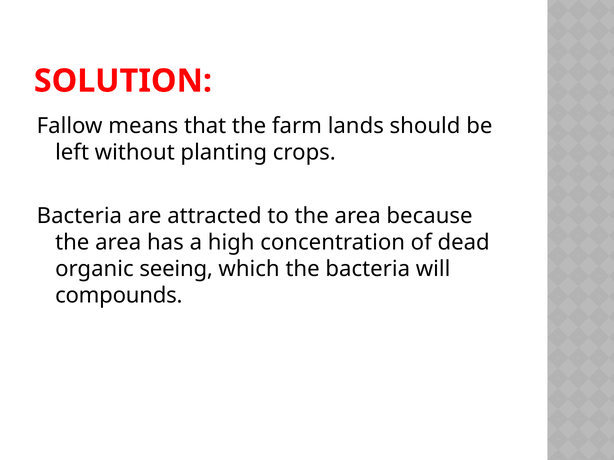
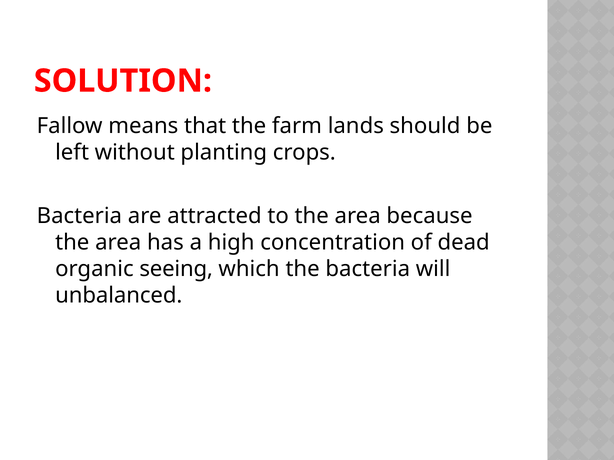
compounds: compounds -> unbalanced (119, 296)
